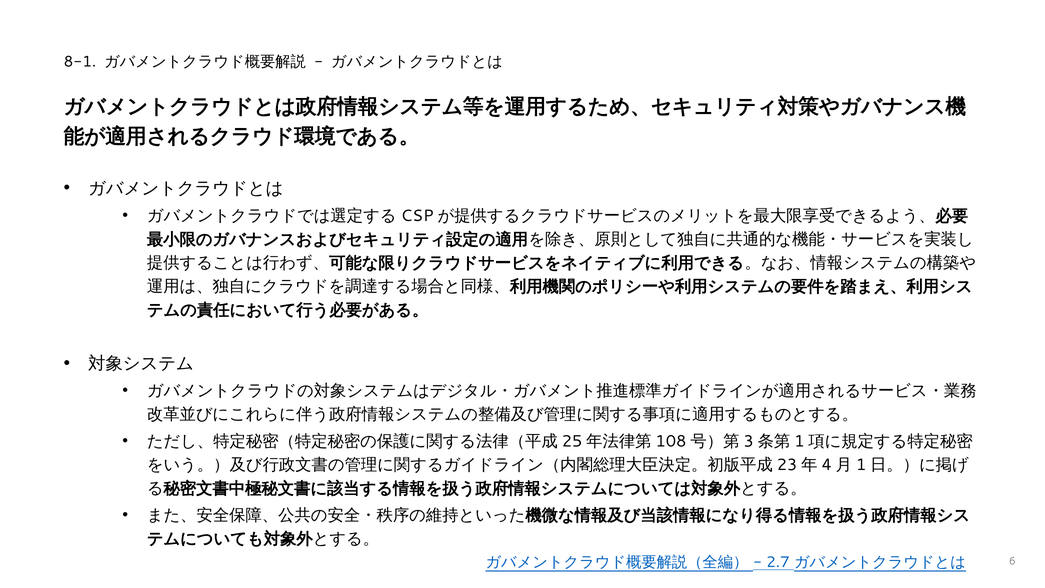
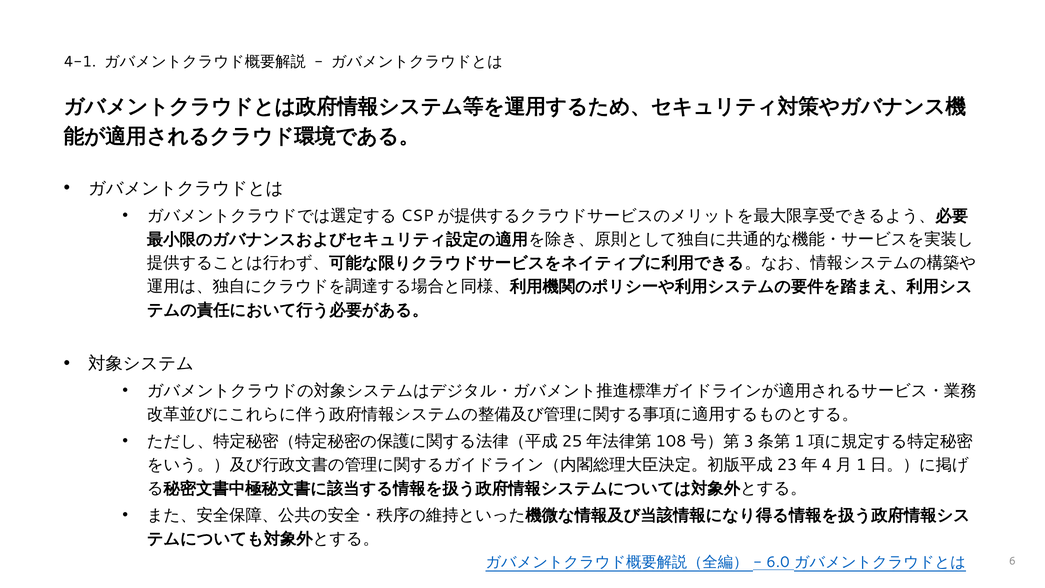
8-1: 8-1 -> 4-1 (80, 62)
2.7: 2.7 -> 6.0 (778, 562)
